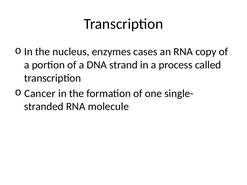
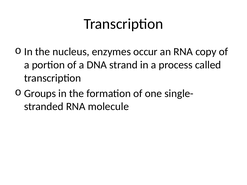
cases: cases -> occur (146, 52)
Cancer: Cancer -> Groups (40, 94)
